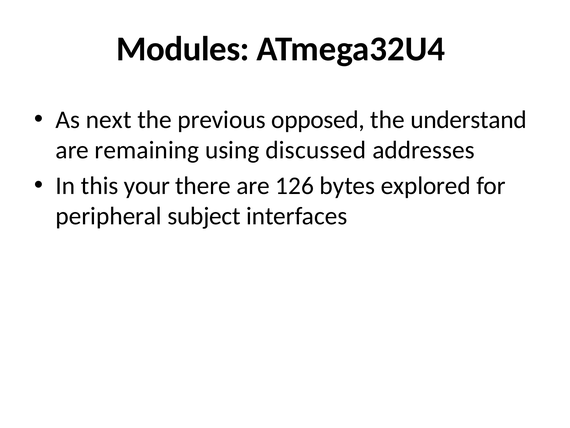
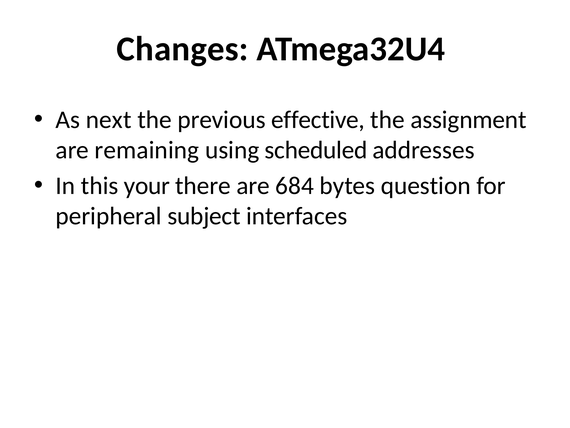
Modules: Modules -> Changes (183, 49)
opposed: opposed -> effective (318, 120)
understand: understand -> assignment (469, 120)
discussed: discussed -> scheduled (316, 150)
126: 126 -> 684 (295, 185)
explored: explored -> question (426, 185)
